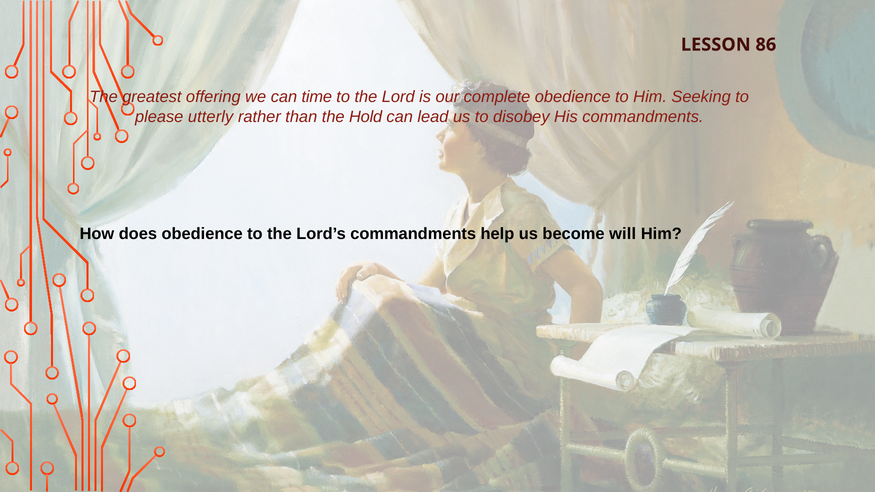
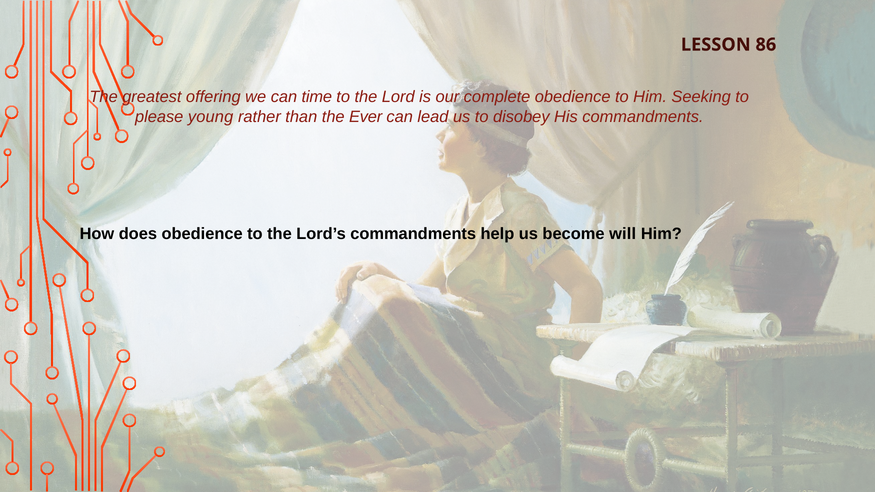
utterly: utterly -> young (211, 117)
Hold: Hold -> Ever (366, 117)
